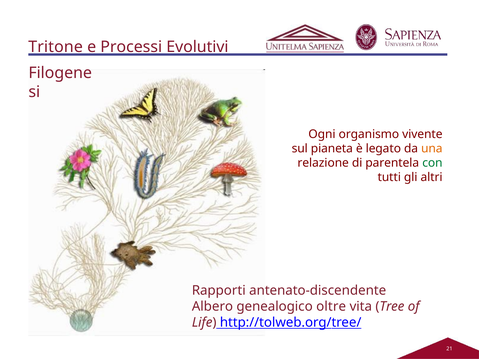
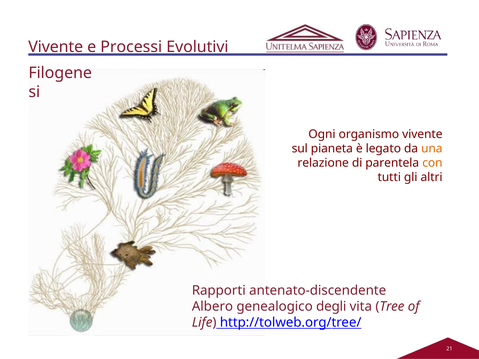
Tritone: Tritone -> Vivente (56, 47)
con colour: green -> orange (432, 163)
oltre: oltre -> degli (331, 307)
